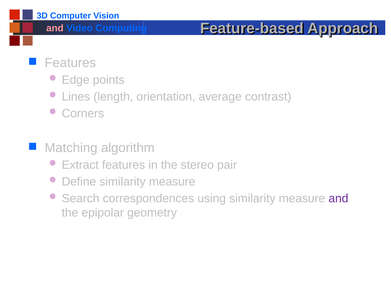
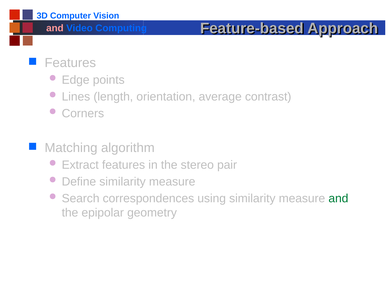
and colour: purple -> green (338, 199)
